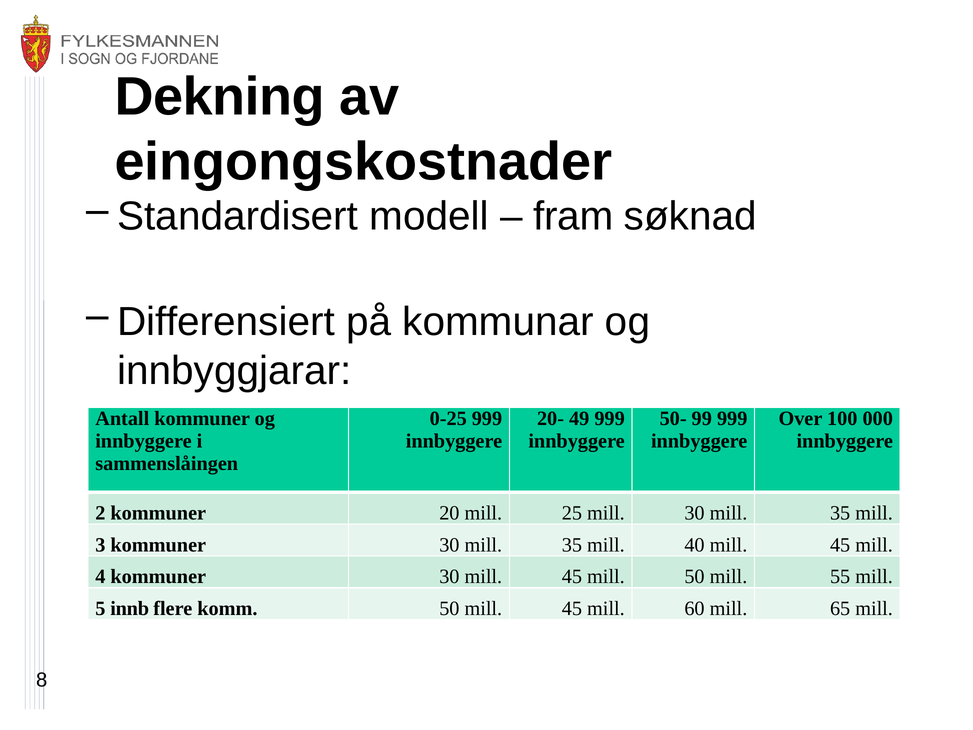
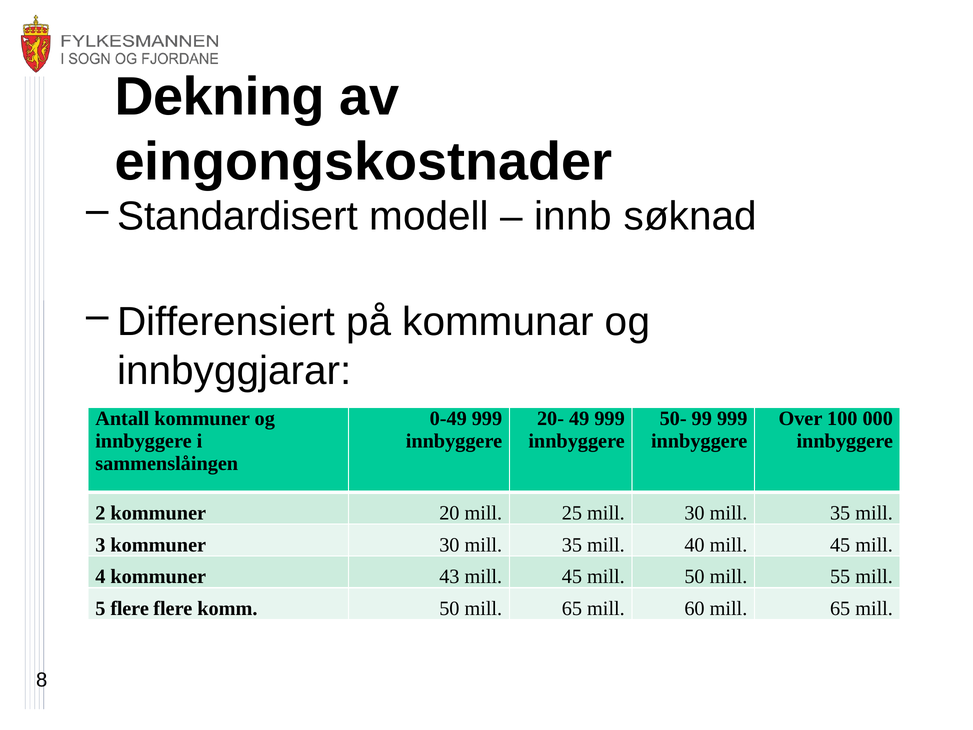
fram: fram -> innb (573, 217)
0-25: 0-25 -> 0-49 (448, 419)
4 kommuner 30: 30 -> 43 (449, 576)
5 innb: innb -> flere (130, 608)
50 mill 45: 45 -> 65 (572, 608)
